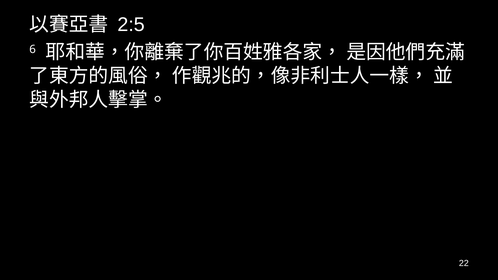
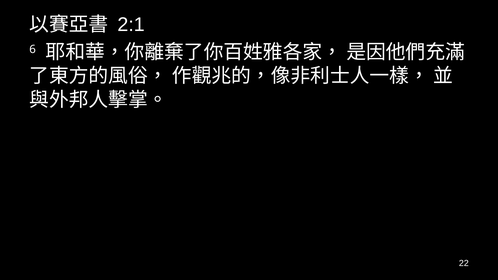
2:5: 2:5 -> 2:1 (131, 25)
